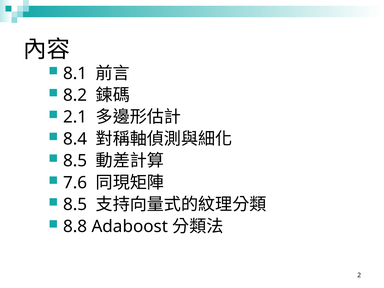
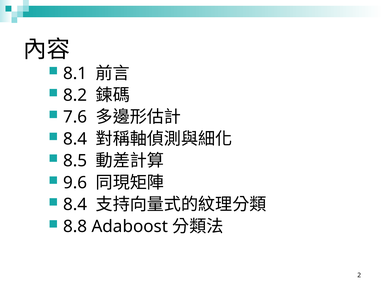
2.1: 2.1 -> 7.6 (75, 117)
7.6: 7.6 -> 9.6 (75, 183)
8.5: 8.5 -> 8.4 (75, 205)
